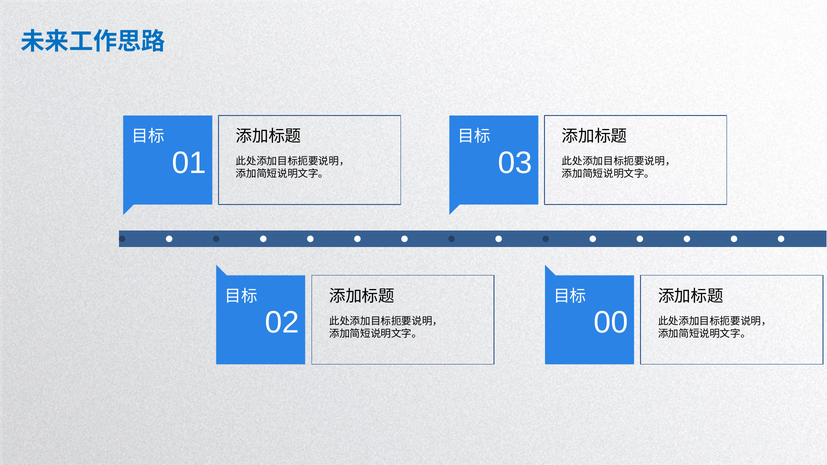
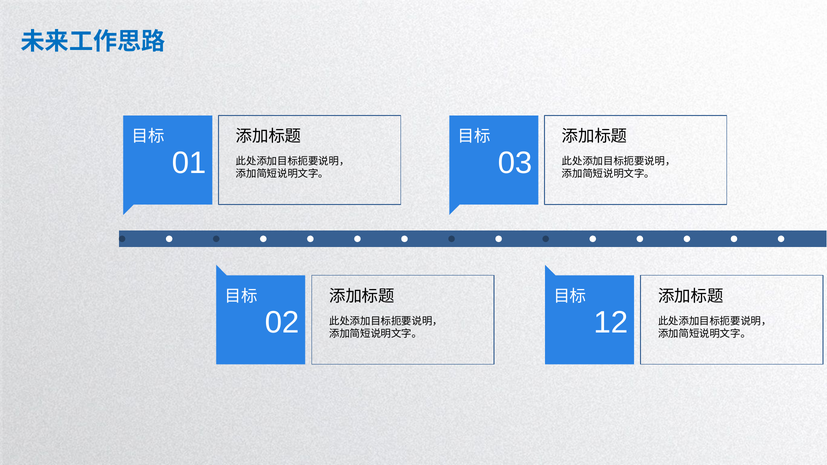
00: 00 -> 12 (611, 323)
